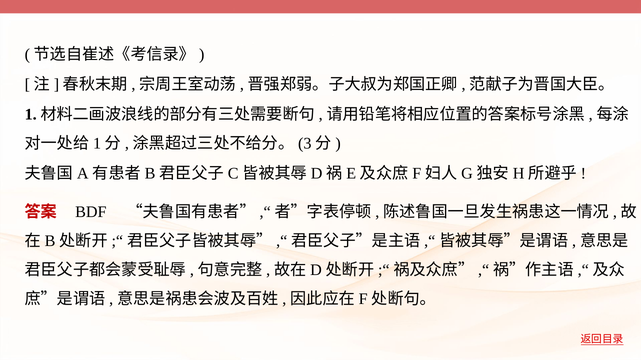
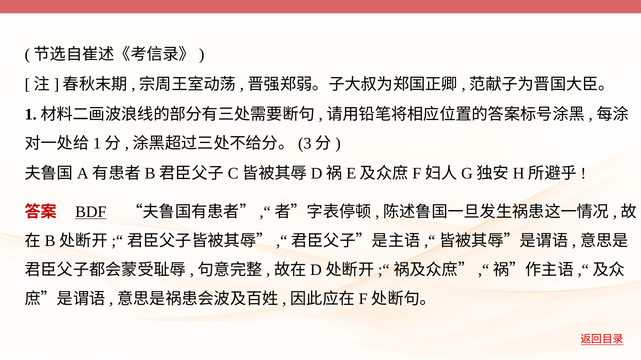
BDF underline: none -> present (91, 212)
